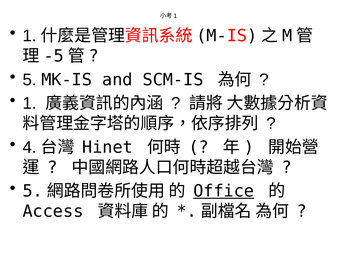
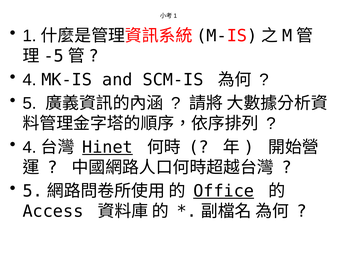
5: 5 -> 4 (30, 80)
1: 1 -> 5 (30, 103)
Hinet underline: none -> present (108, 147)
